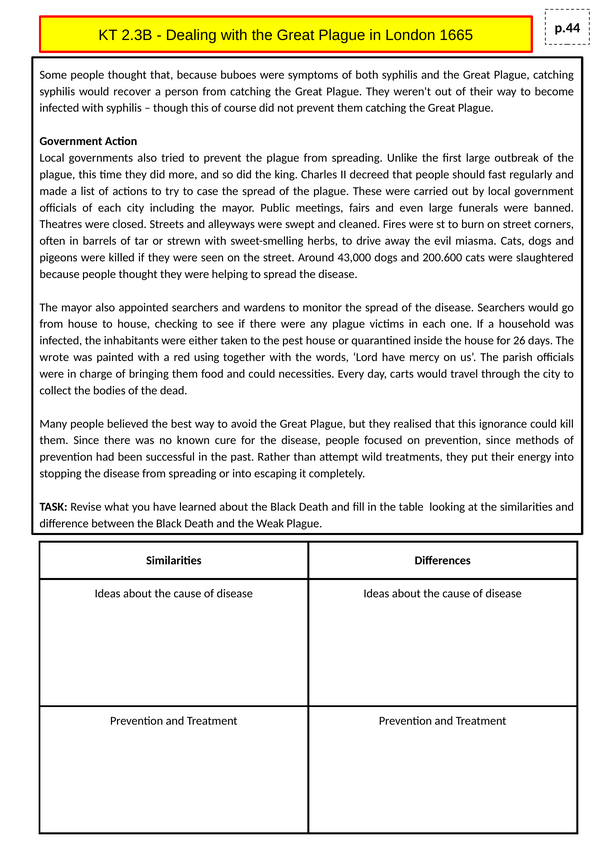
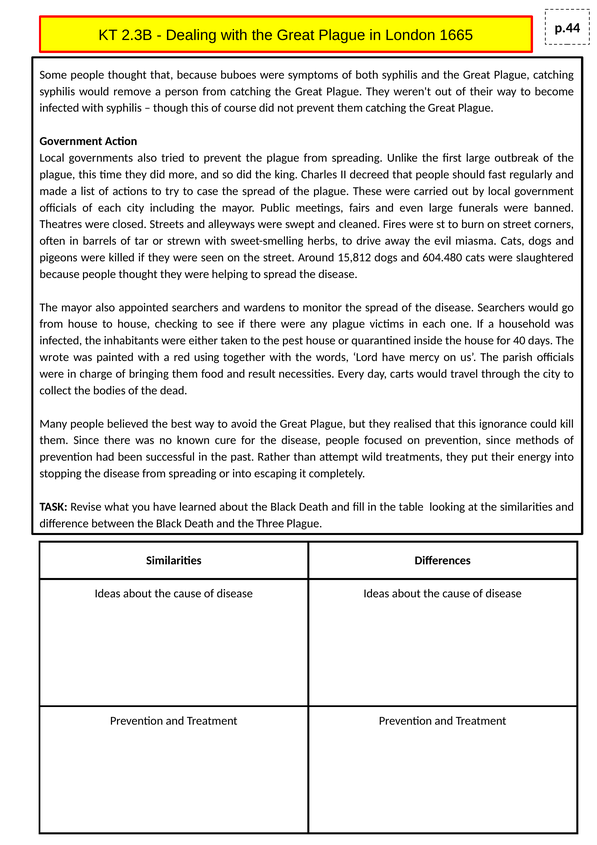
recover: recover -> remove (132, 91)
43,000: 43,000 -> 15,812 (354, 257)
200.600: 200.600 -> 604.480 (442, 257)
26: 26 -> 40 (519, 340)
and could: could -> result (262, 374)
Weak: Weak -> Three (270, 523)
